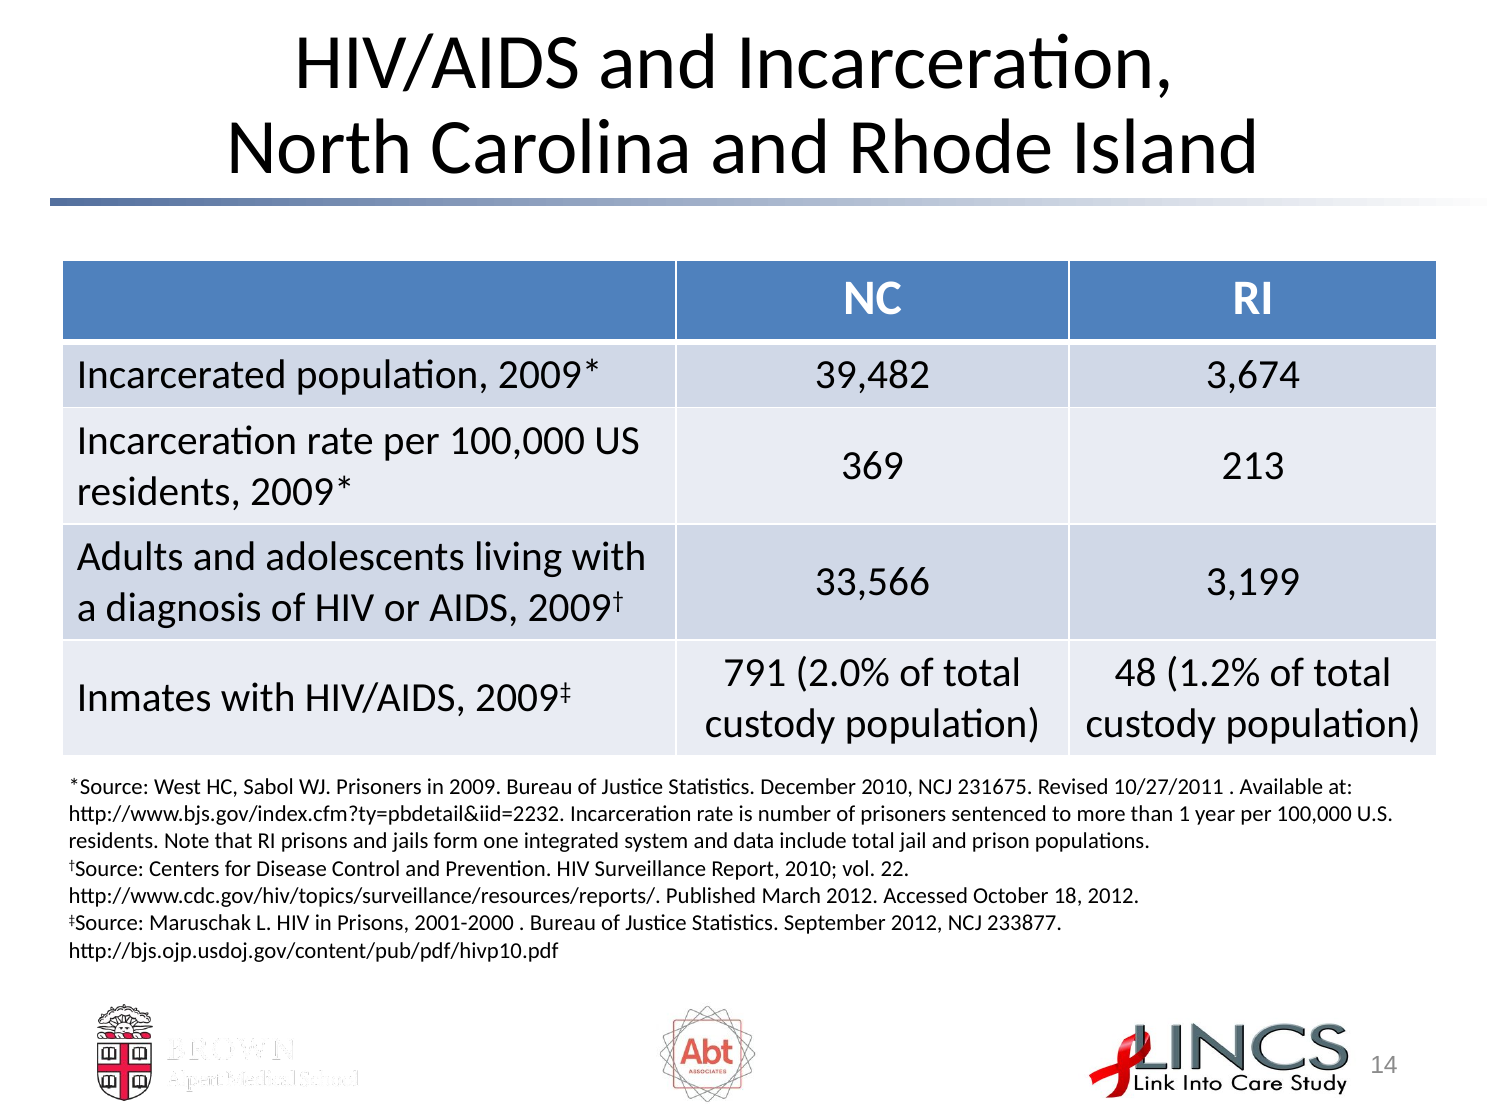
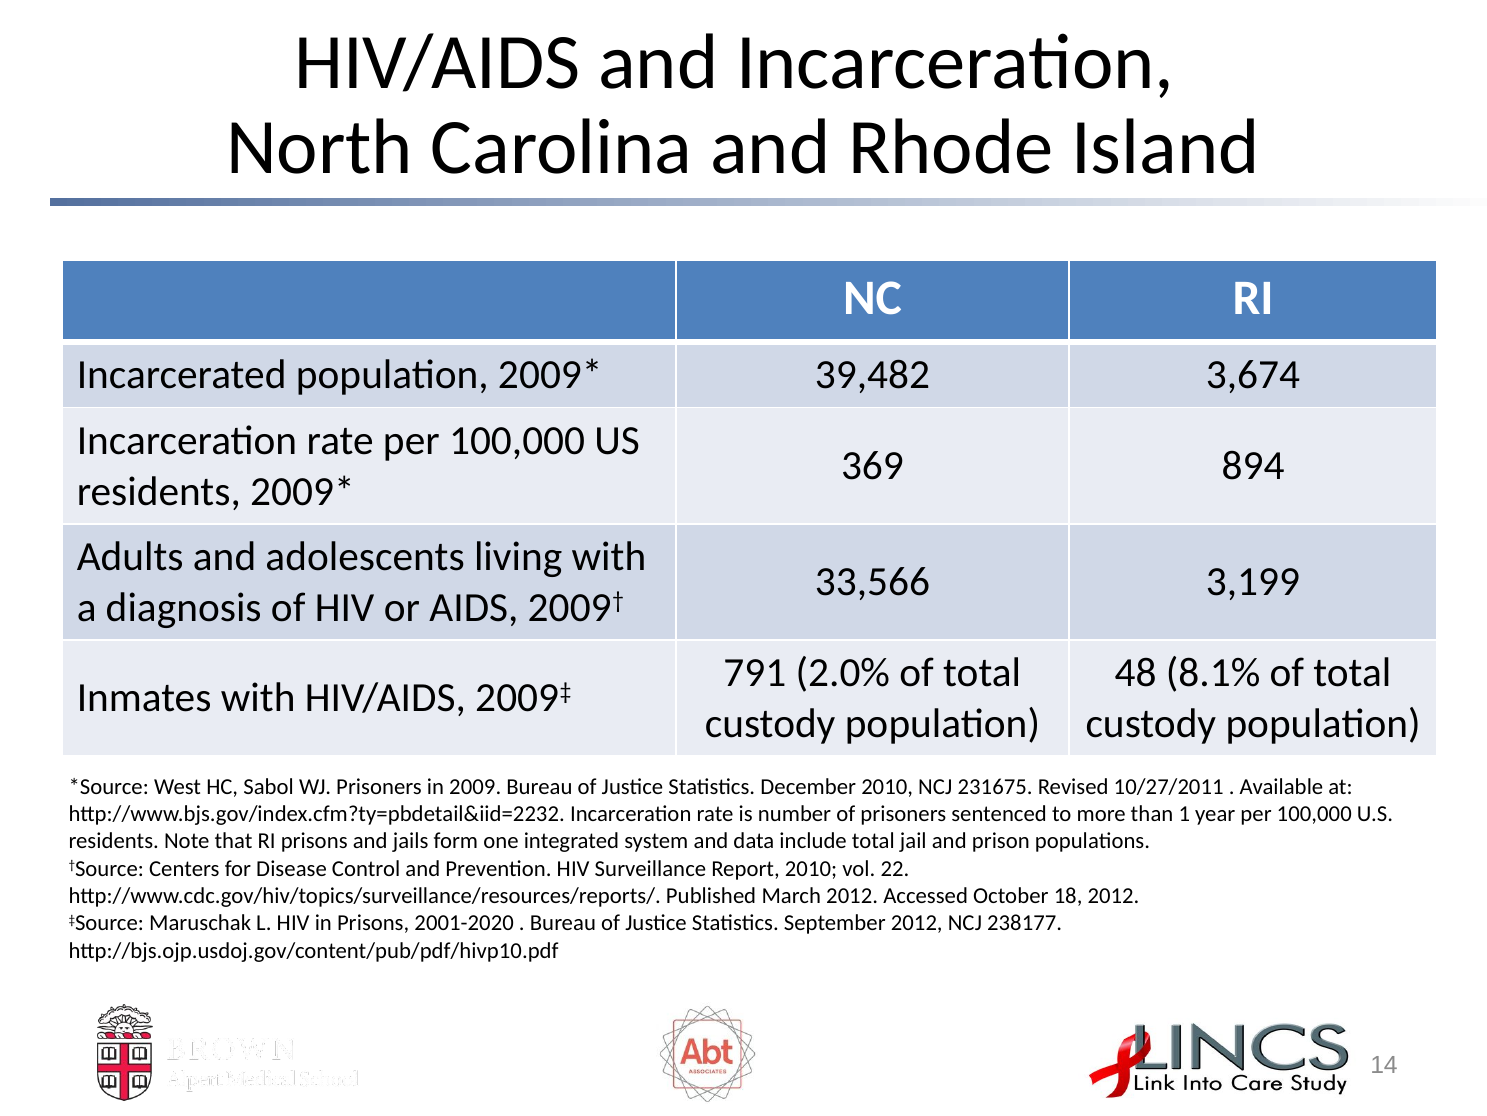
213: 213 -> 894 (1253, 466)
1.2%: 1.2% -> 8.1% (1213, 672)
2001-2000: 2001-2000 -> 2001-2020 (464, 923)
233877: 233877 -> 238177 (1025, 923)
